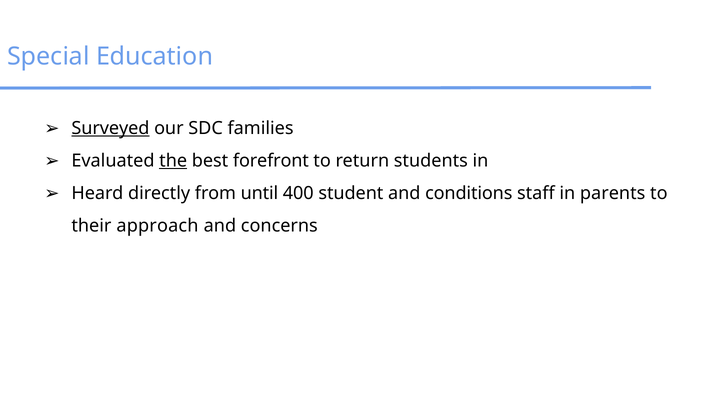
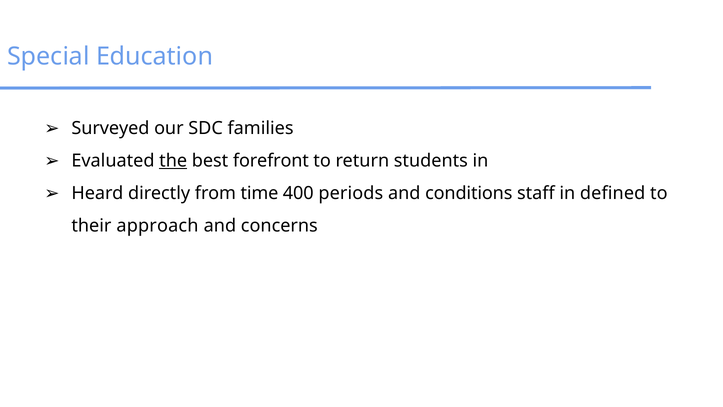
Surveyed underline: present -> none (110, 128)
until: until -> time (259, 193)
student: student -> periods (351, 193)
parents: parents -> defined (613, 193)
